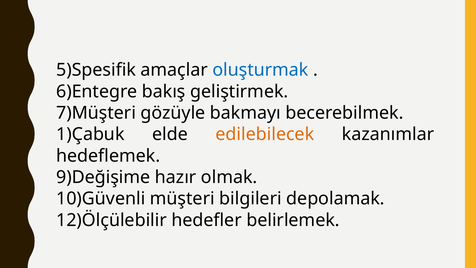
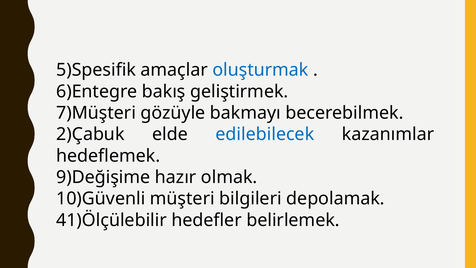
1)Çabuk: 1)Çabuk -> 2)Çabuk (90, 134)
edilebilecek colour: orange -> blue (265, 134)
12)Ölçülebilir: 12)Ölçülebilir -> 41)Ölçülebilir (112, 220)
